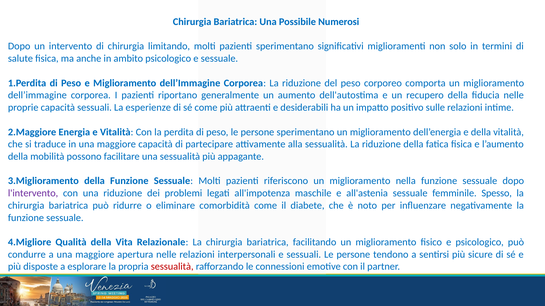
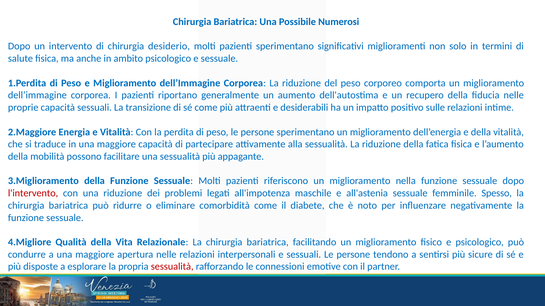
limitando: limitando -> desiderio (169, 46)
esperienze: esperienze -> transizione (148, 108)
l'intervento colour: purple -> red (33, 194)
